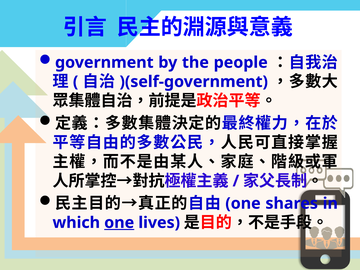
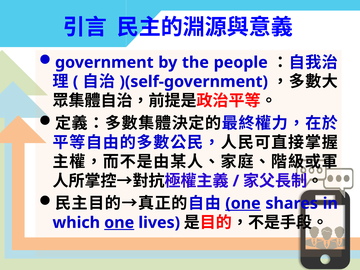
one underline: none -> present (243, 203)
